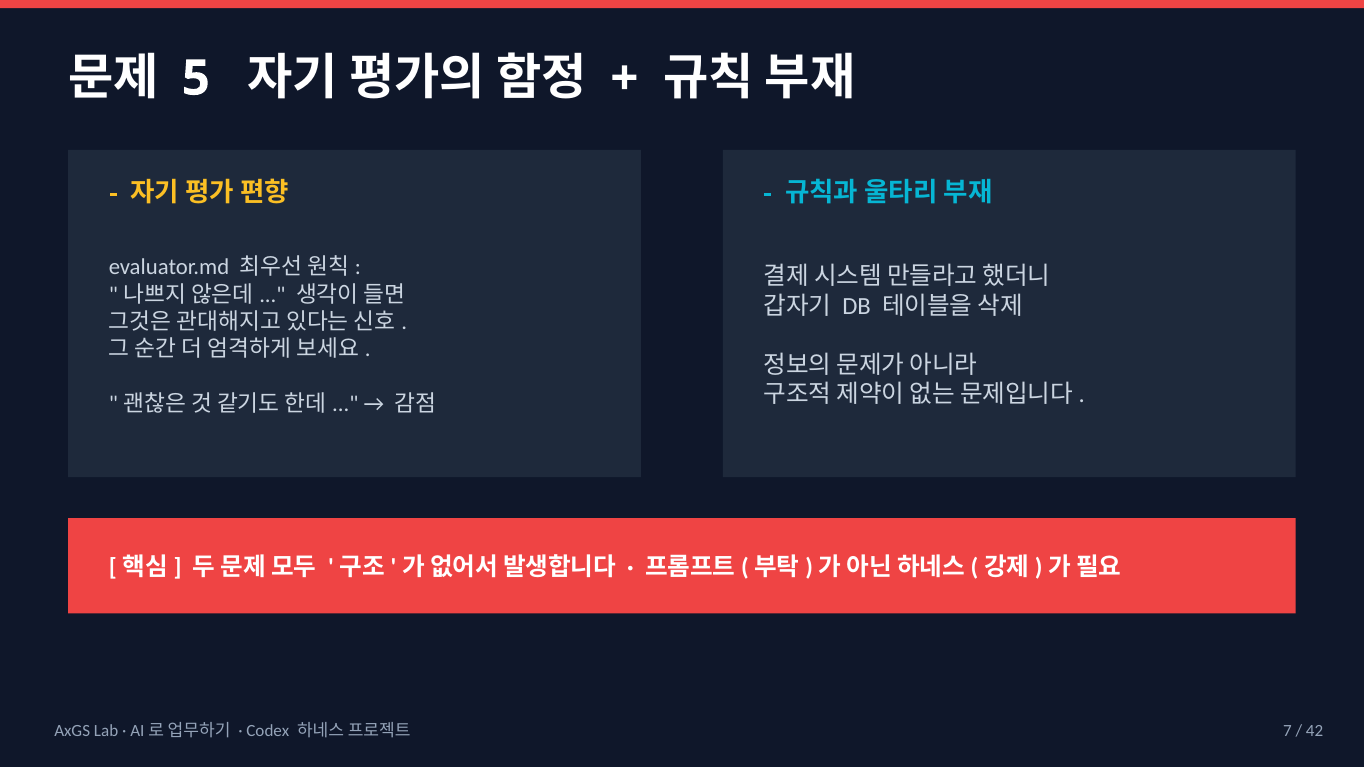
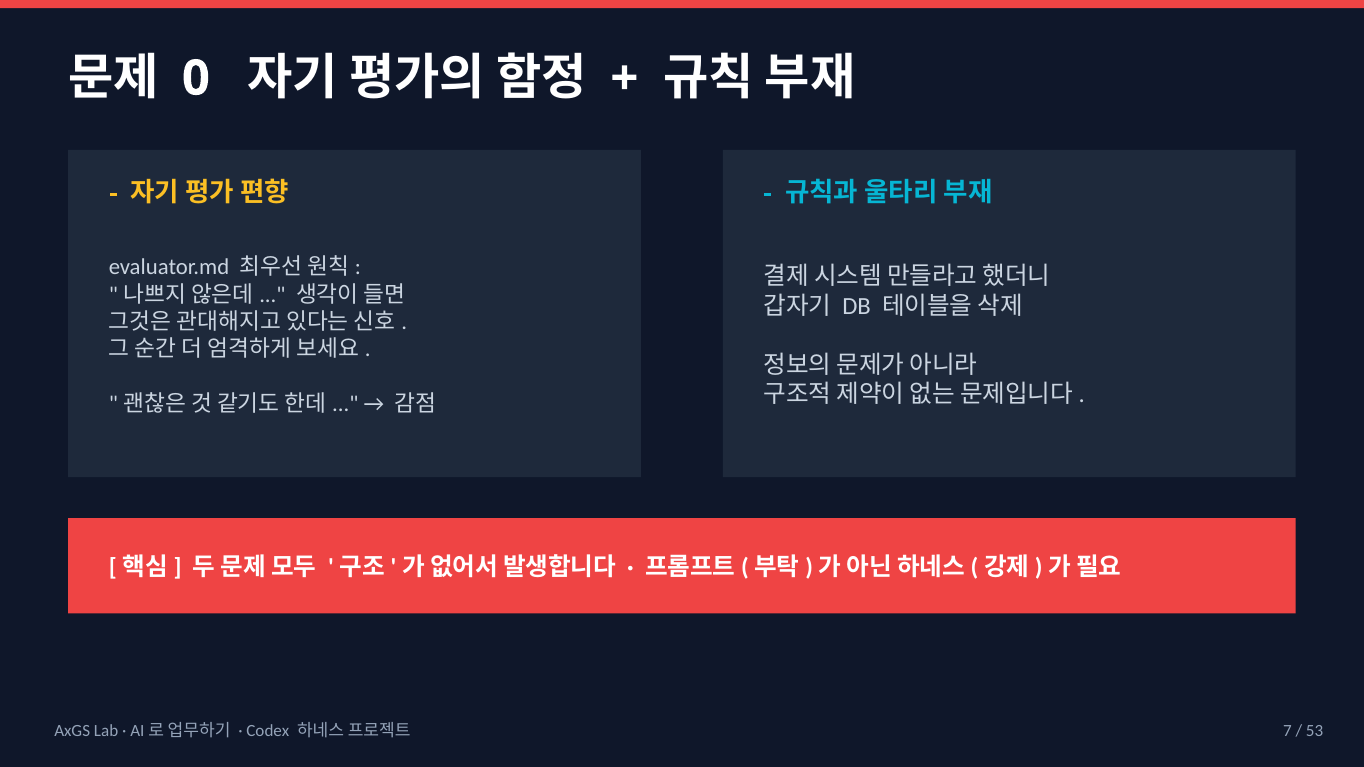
5: 5 -> 0 (196, 78)
42: 42 -> 53 (1315, 731)
